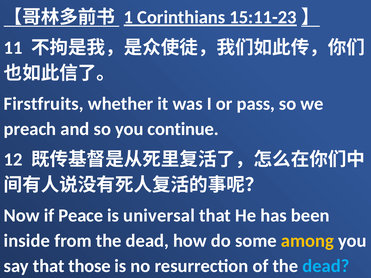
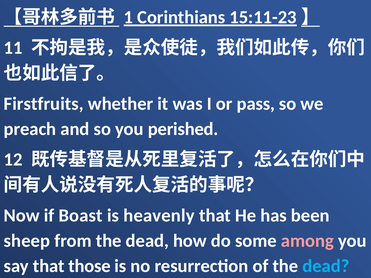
continue: continue -> perished (183, 129)
Peace: Peace -> Boast (81, 216)
universal: universal -> heavenly (159, 216)
inside: inside -> sheep (27, 241)
among colour: yellow -> pink (307, 241)
